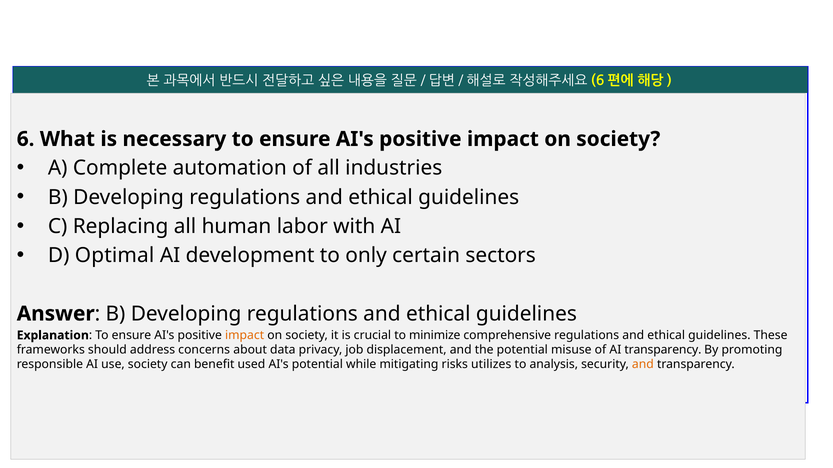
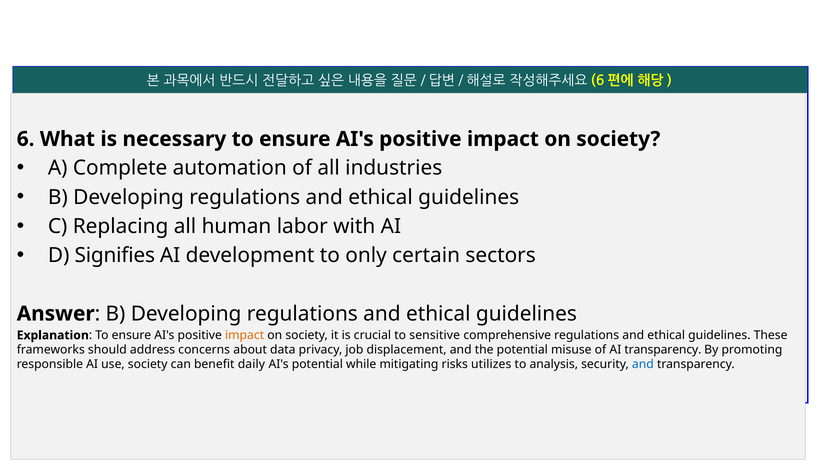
Optimal: Optimal -> Signifies (115, 256)
minimize: minimize -> sensitive (435, 336)
used: used -> daily (251, 365)
and colour: orange -> blue (643, 365)
